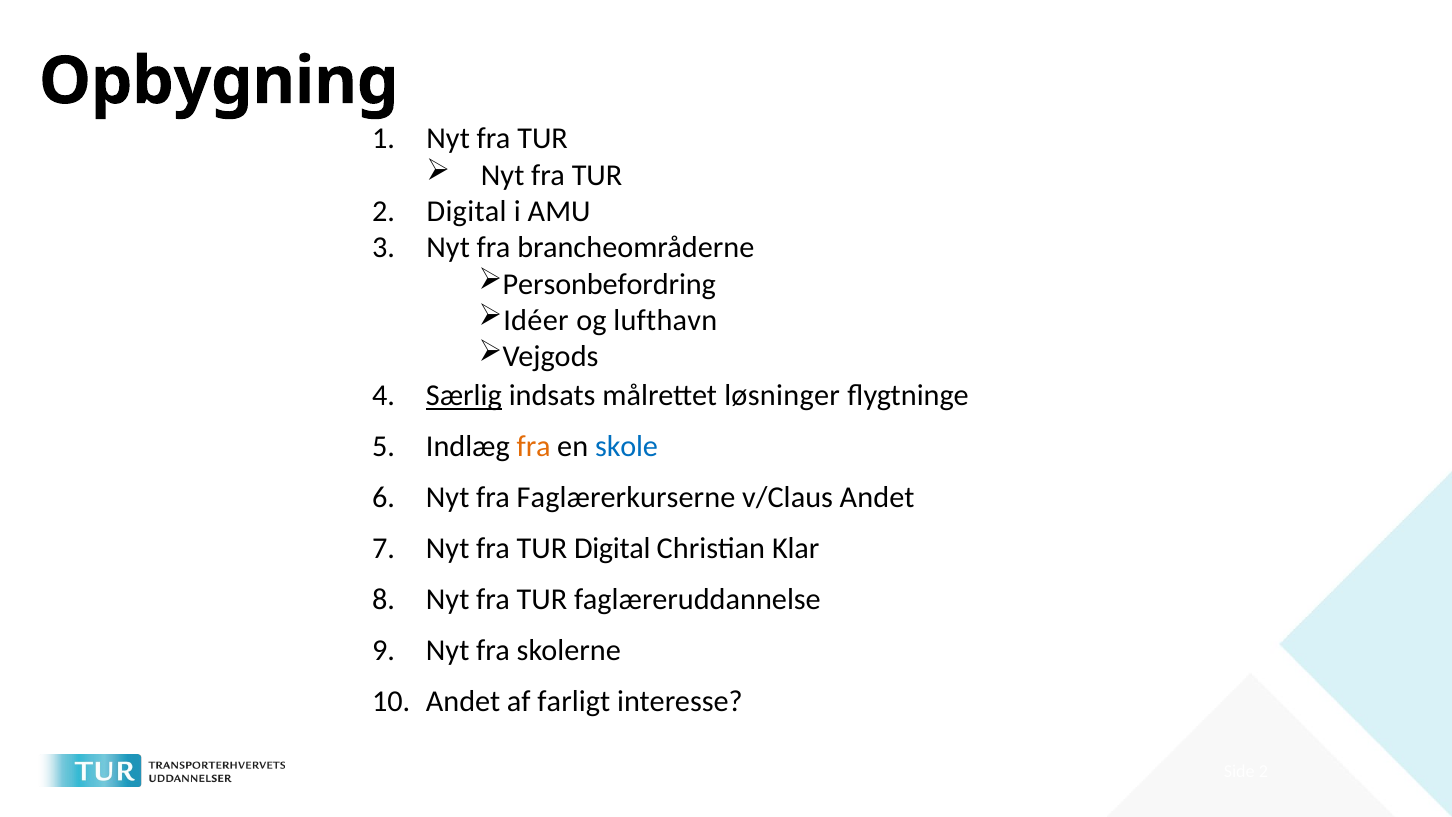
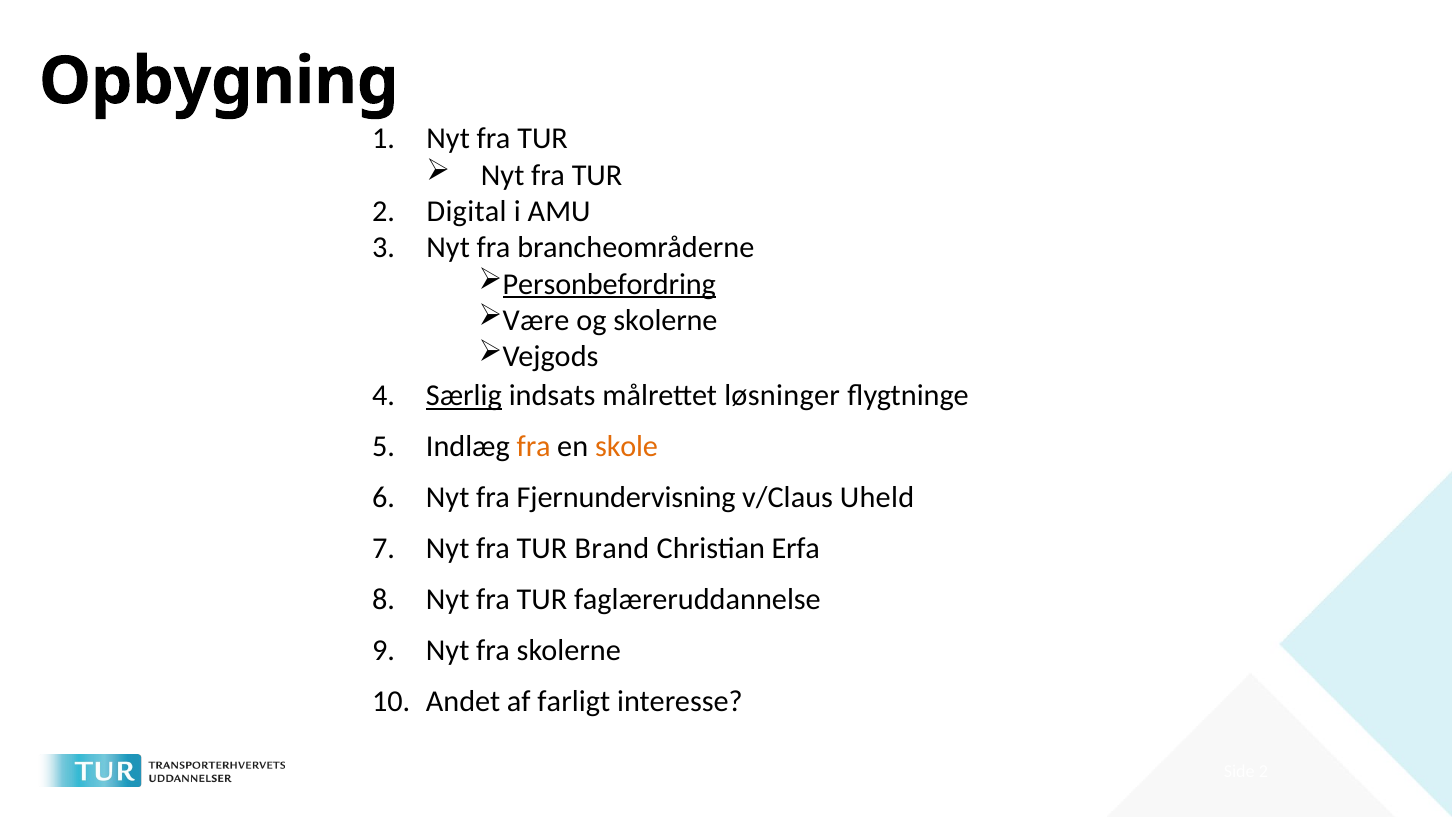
Personbefordring underline: none -> present (609, 284)
Idéer: Idéer -> Være (536, 320)
og lufthavn: lufthavn -> skolerne (665, 320)
skole colour: blue -> orange (627, 446)
Faglærerkurserne: Faglærerkurserne -> Fjernundervisning (626, 497)
v/Claus Andet: Andet -> Uheld (877, 497)
TUR Digital: Digital -> Brand (612, 548)
Klar: Klar -> Erfa (796, 548)
